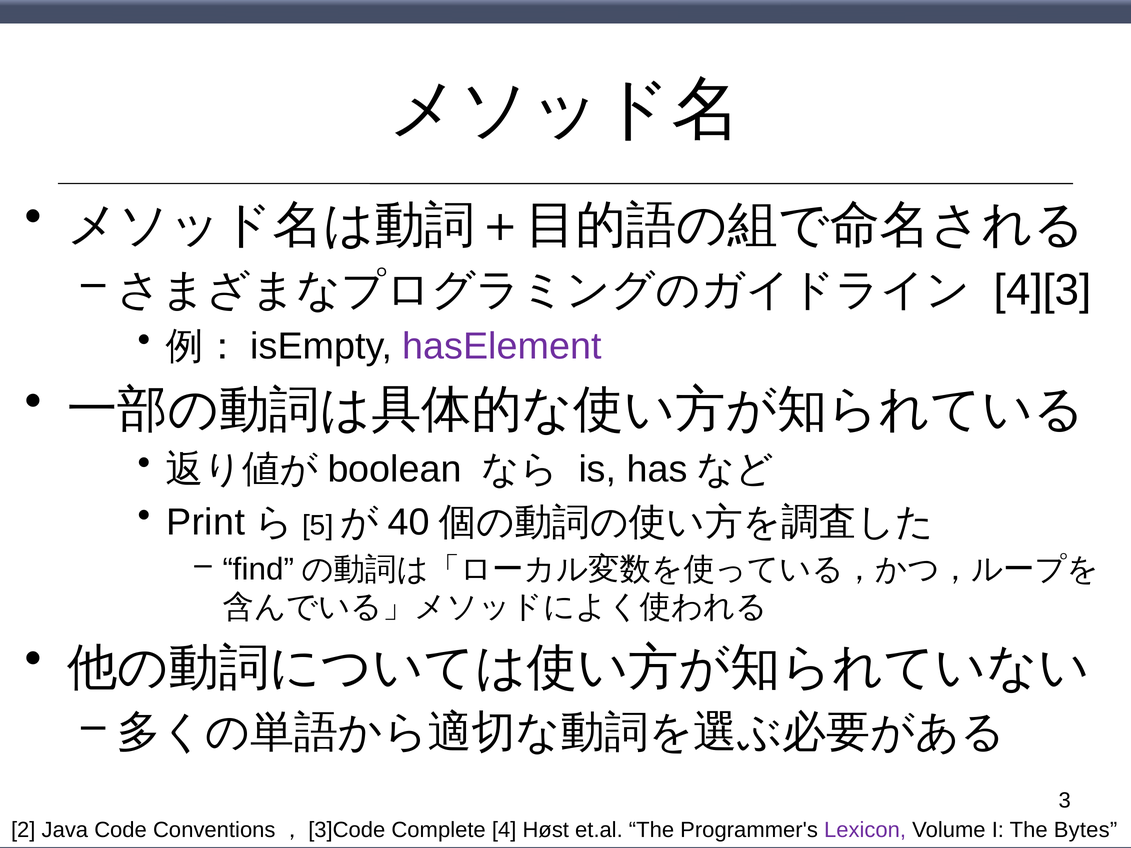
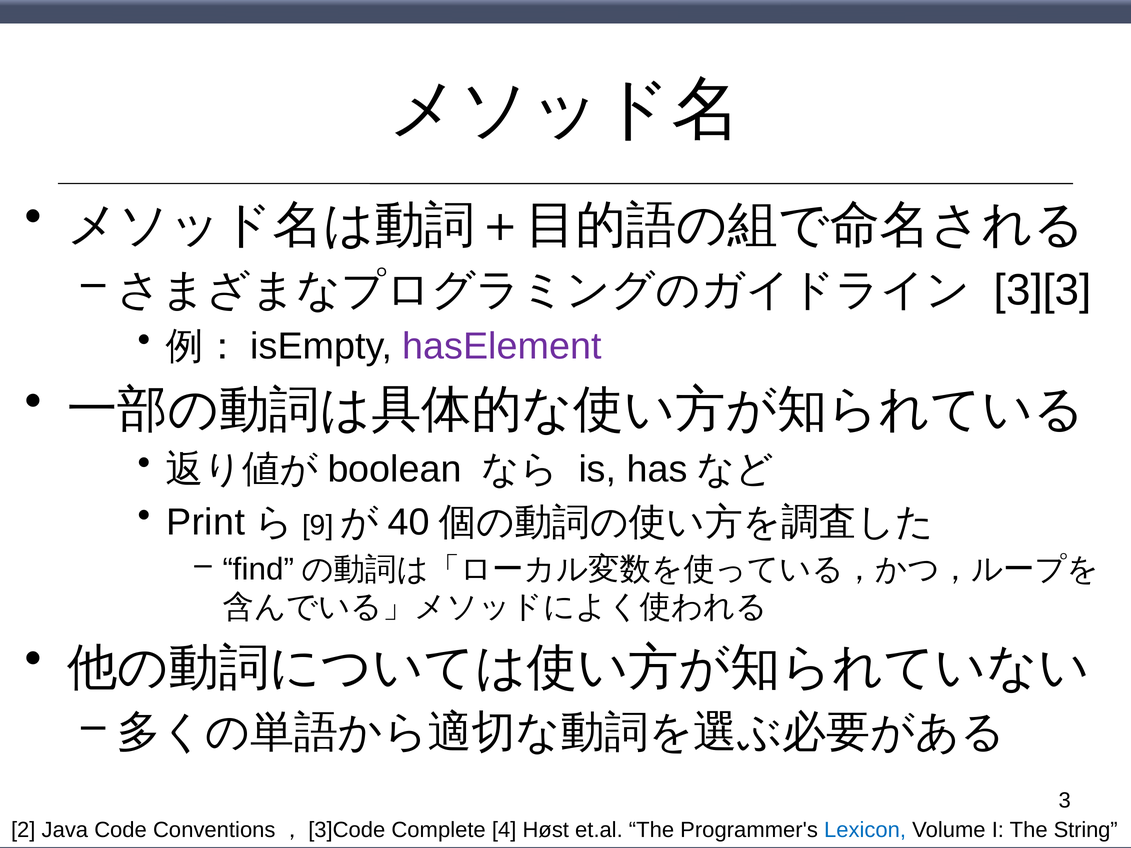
4][3: 4][3 -> 3][3 (1043, 290)
5: 5 -> 9 (318, 525)
Lexicon colour: purple -> blue (865, 830)
Bytes: Bytes -> String (1086, 830)
